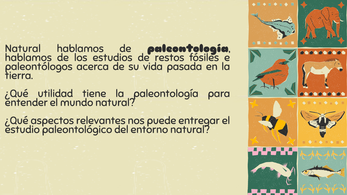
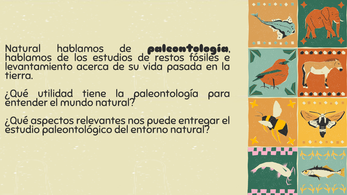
paleontólogos: paleontólogos -> levantamiento (39, 67)
